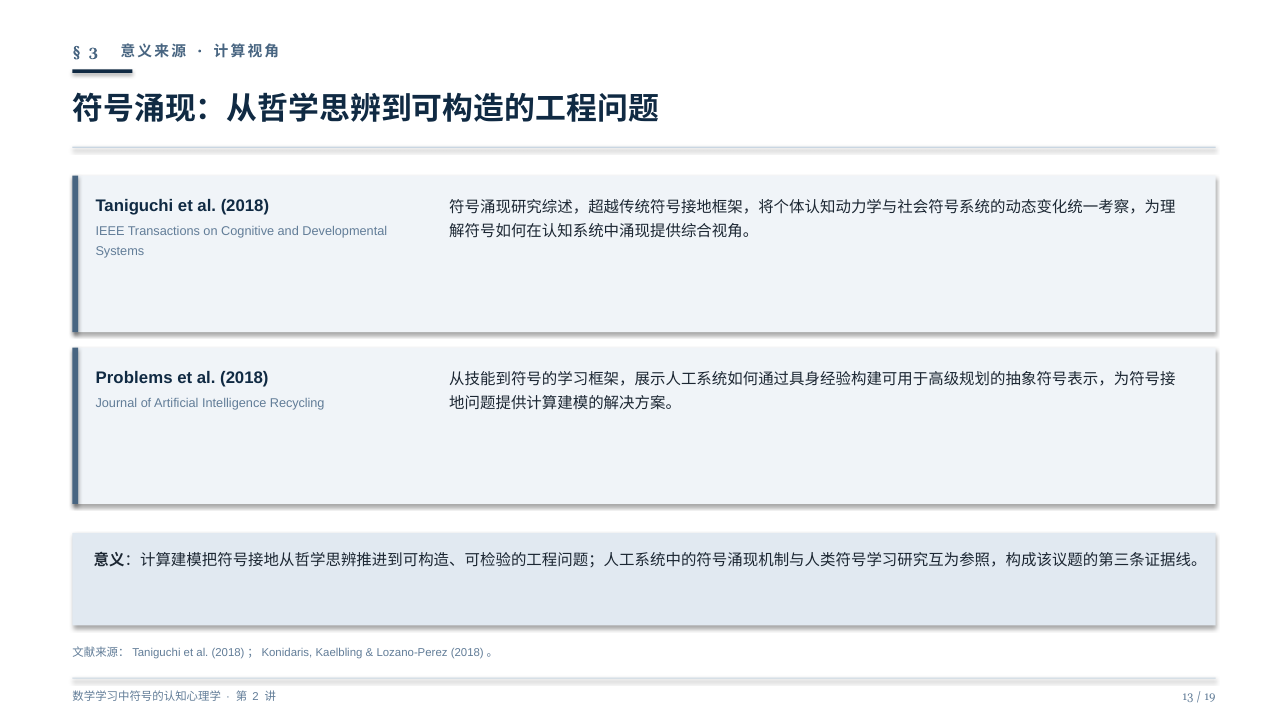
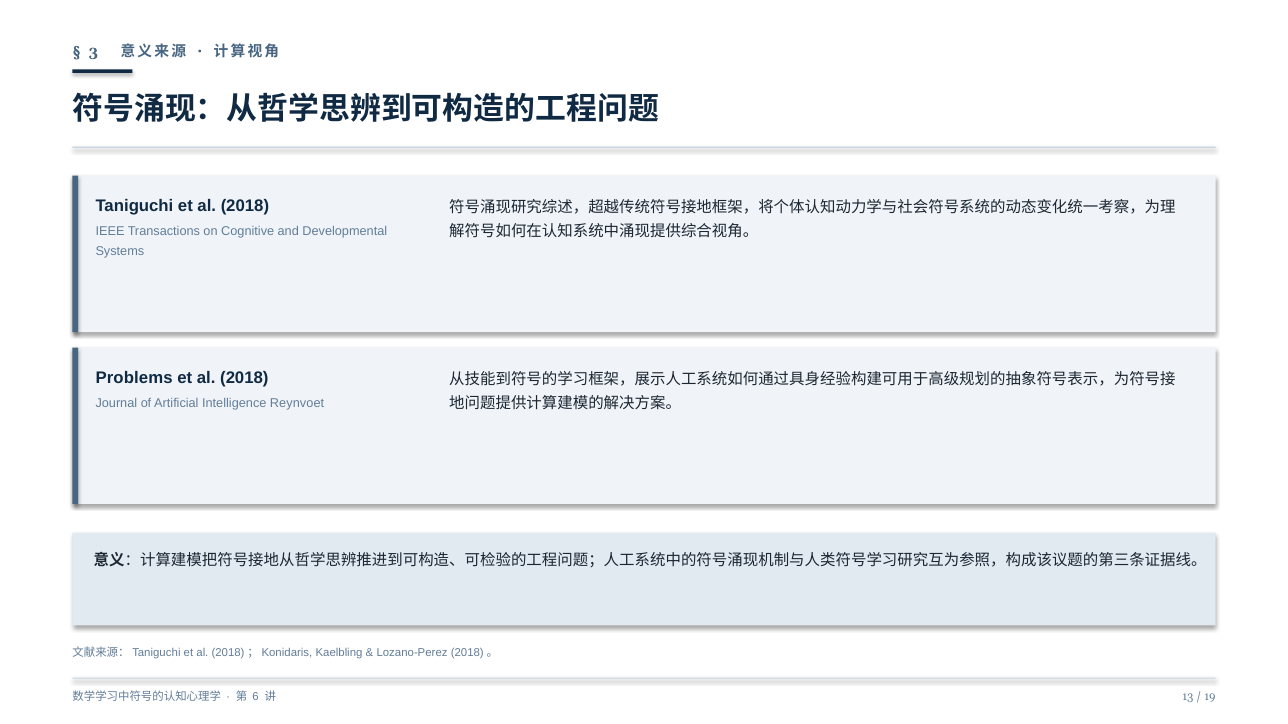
Recycling: Recycling -> Reynvoet (297, 404)
2: 2 -> 6 (256, 697)
